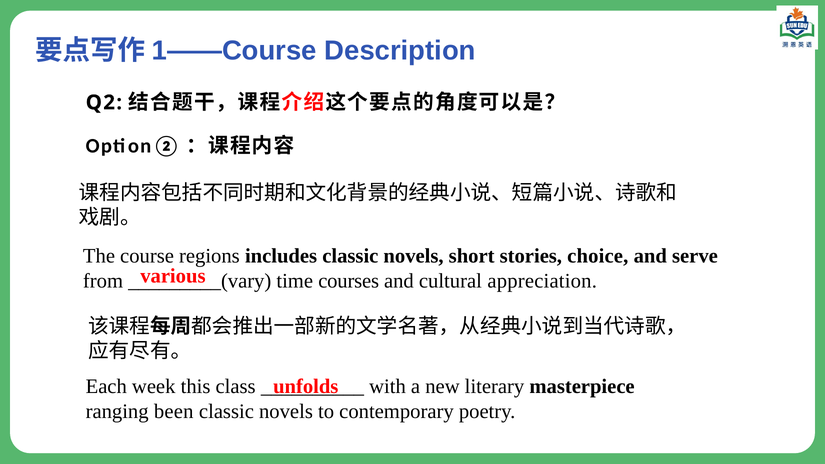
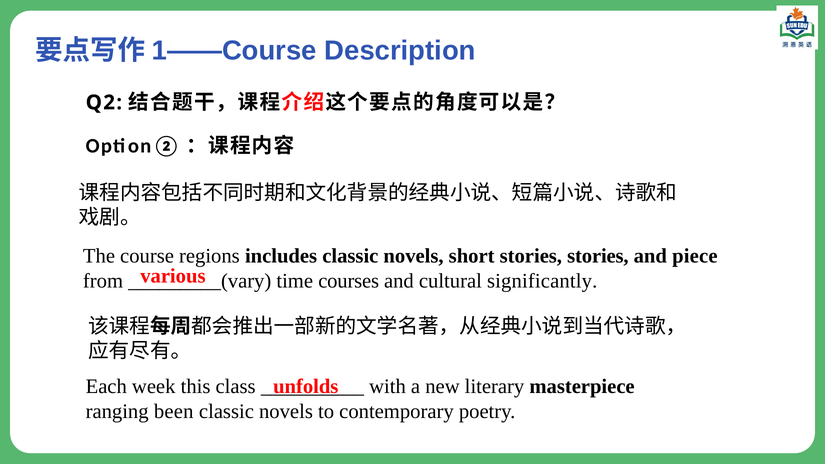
stories choice: choice -> stories (598, 256)
serve: serve -> piece (695, 256)
appreciation: appreciation -> significantly (542, 281)
